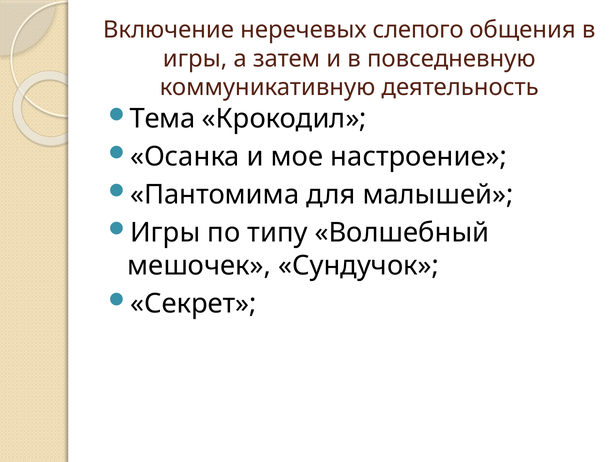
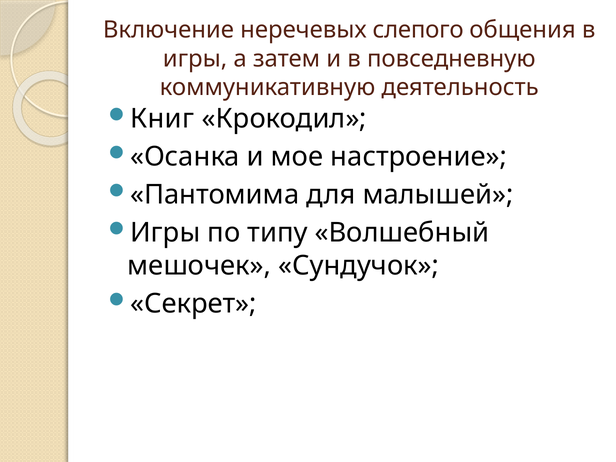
Тема: Тема -> Книг (162, 119)
